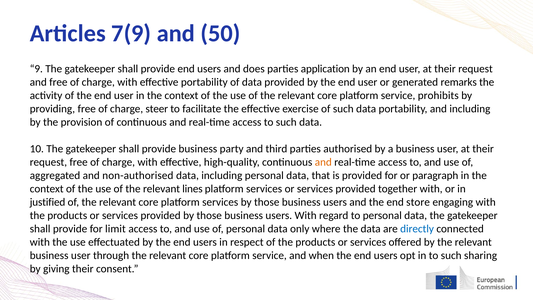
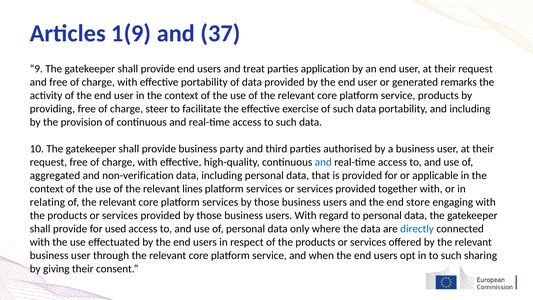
7(9: 7(9 -> 1(9 (131, 33)
50: 50 -> 37 (221, 33)
does: does -> treat (254, 69)
service prohibits: prohibits -> products (438, 95)
and colour: orange -> blue (323, 162)
non-authorised: non-authorised -> non-verification (138, 175)
paragraph: paragraph -> applicable (435, 175)
justified: justified -> relating (47, 202)
limit: limit -> used (116, 229)
